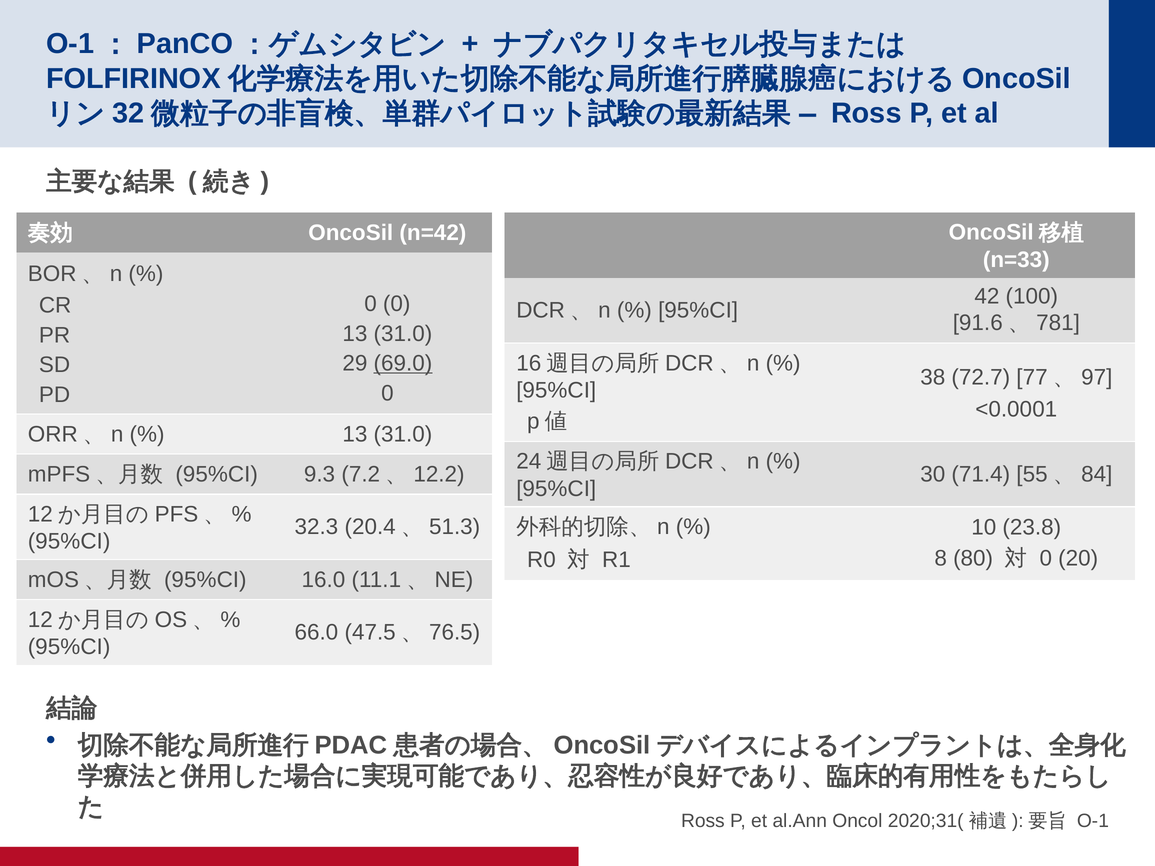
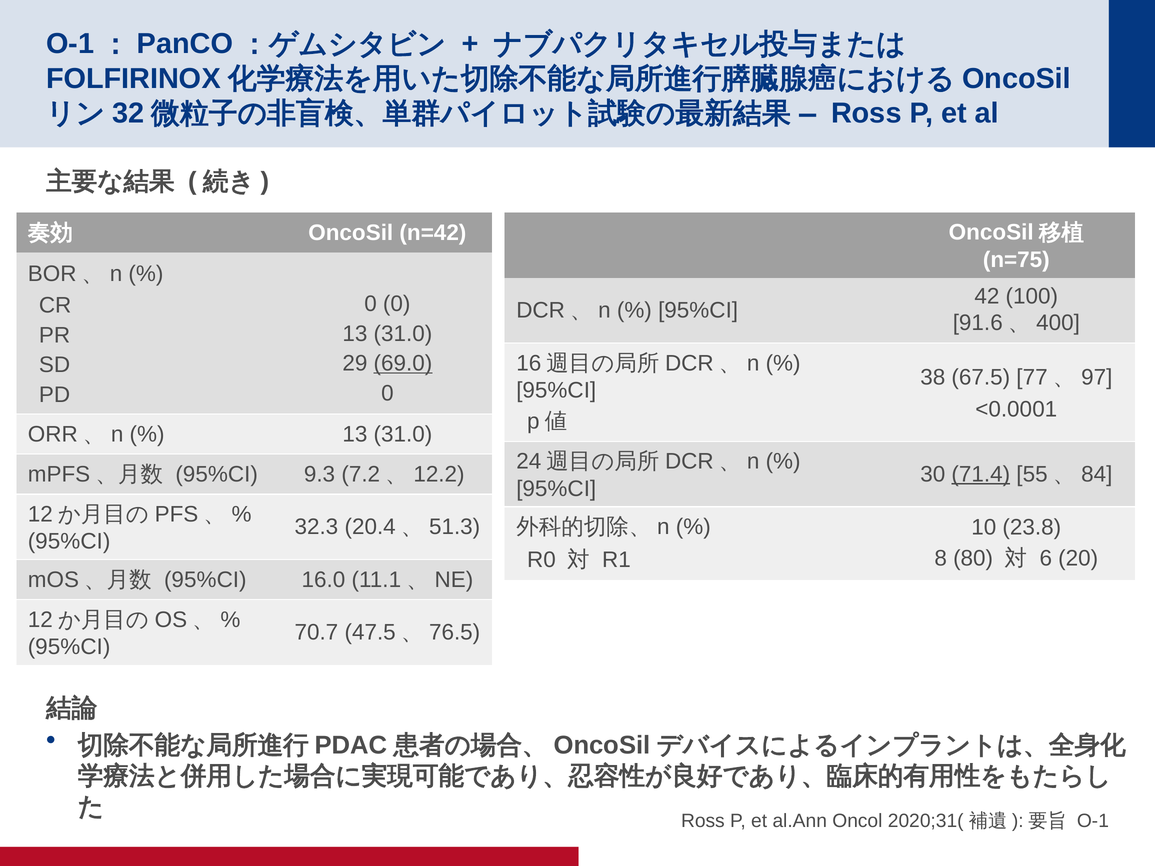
n=33: n=33 -> n=75 (1016, 260)
781: 781 -> 400 (1058, 323)
72.7: 72.7 -> 67.5 (981, 378)
71.4 underline: none -> present (981, 474)
0: 0 -> 6 (1046, 558)
66.0: 66.0 -> 70.7 (316, 633)
